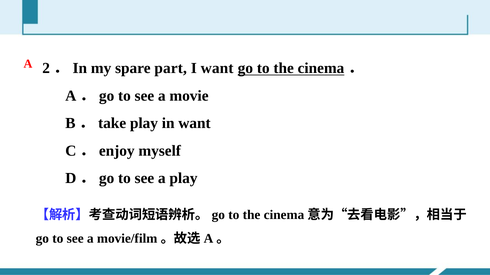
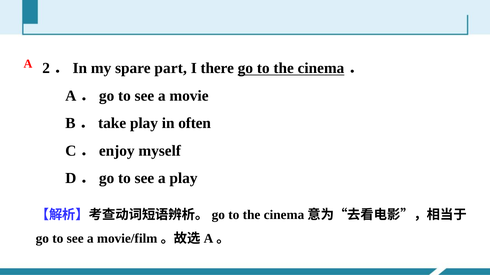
I want: want -> there (217, 68)
in want: want -> often (195, 124)
